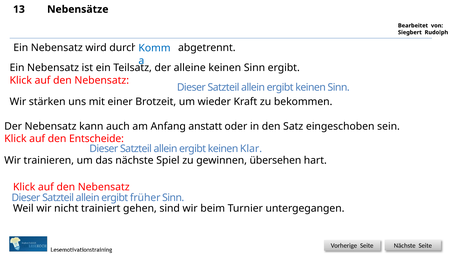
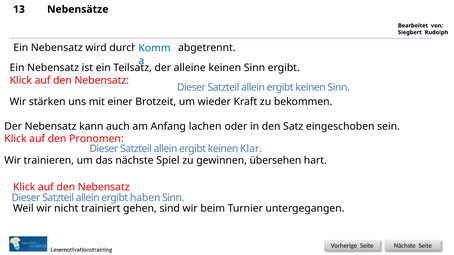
anstatt: anstatt -> lachen (205, 127)
Entscheide: Entscheide -> Pronomen (96, 139)
früher: früher -> haben (145, 198)
